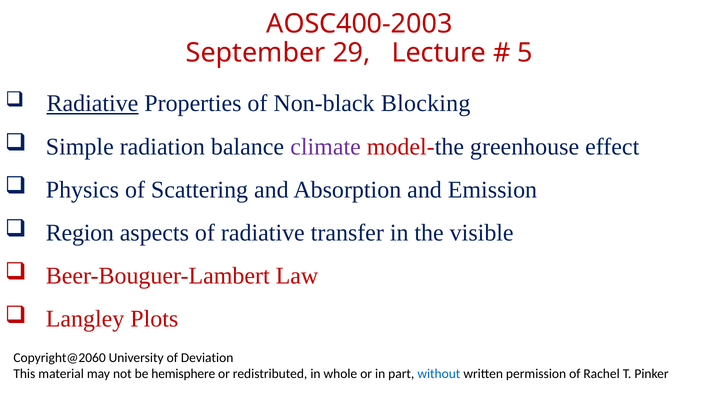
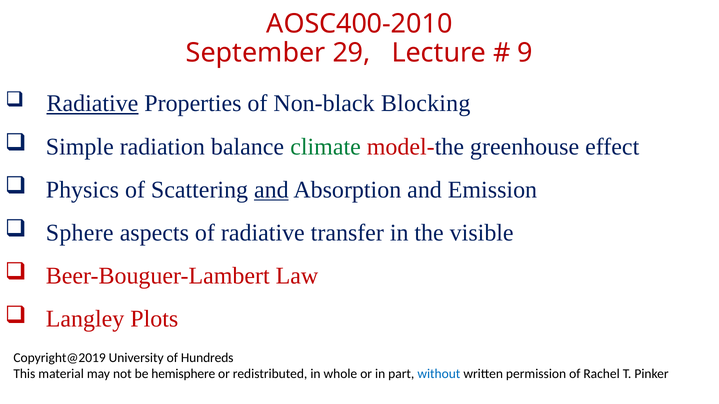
AOSC400-2003: AOSC400-2003 -> AOSC400-2010 (359, 24)
5: 5 -> 9 (525, 53)
climate colour: purple -> green (326, 147)
and underline: none -> present (271, 190)
Region: Region -> Sphere (80, 233)
Copyright@2060: Copyright@2060 -> Copyright@2019 (60, 358)
Deviation: Deviation -> Hundreds (207, 358)
